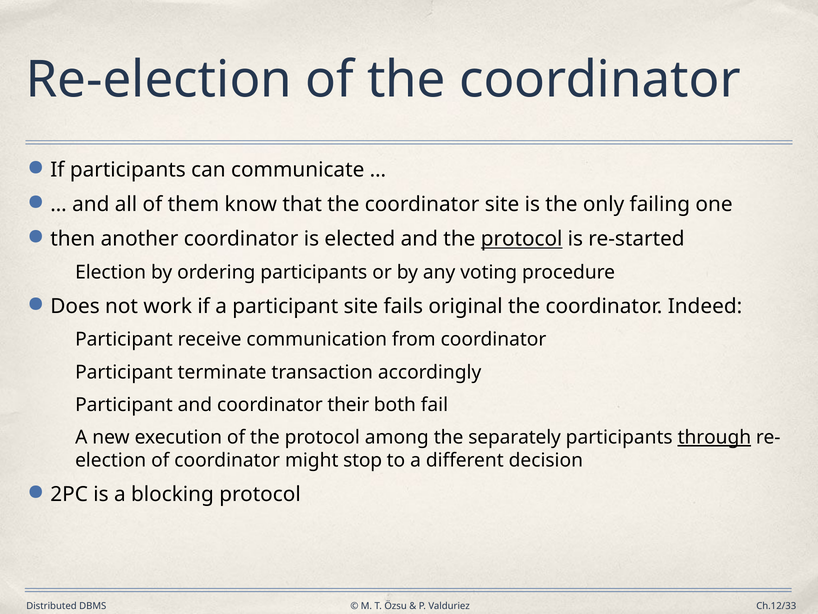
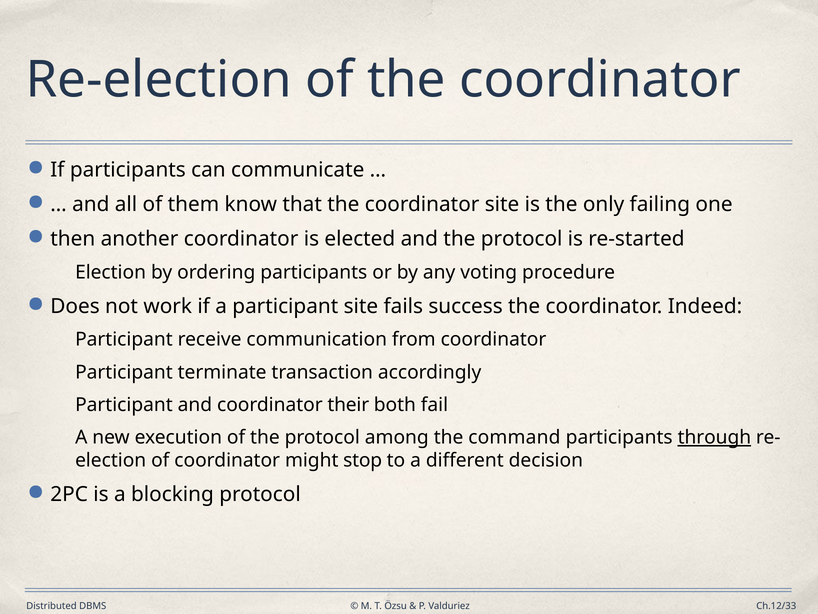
protocol underline: present -> none (522, 239)
original: original -> success (466, 306)
separately: separately -> command (514, 437)
